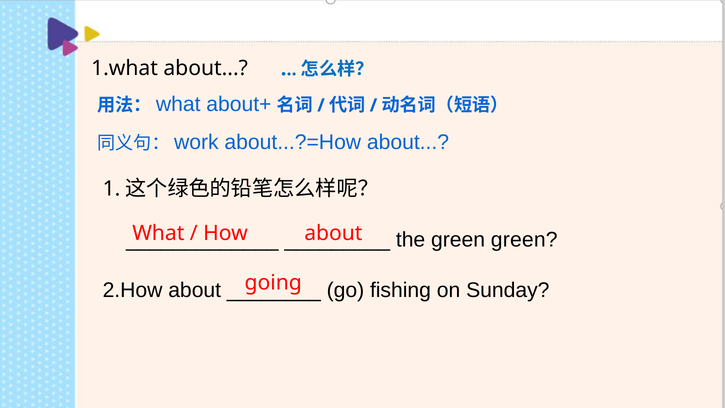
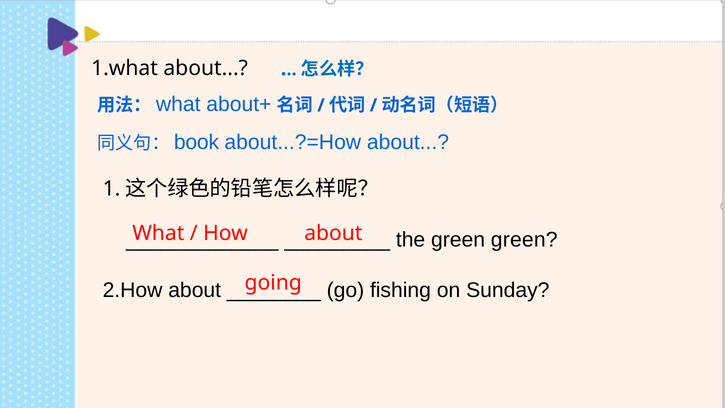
work: work -> book (196, 142)
